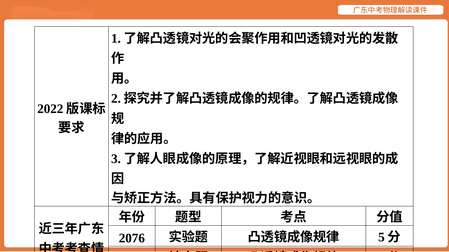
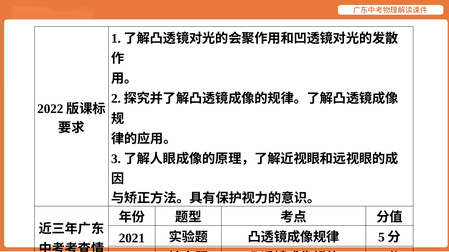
2076: 2076 -> 2021 (132, 239)
